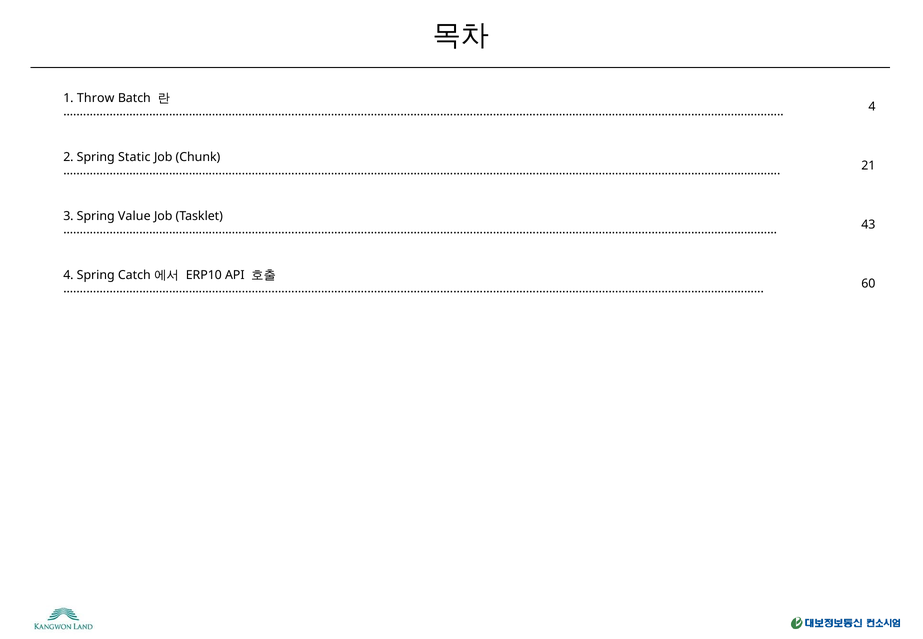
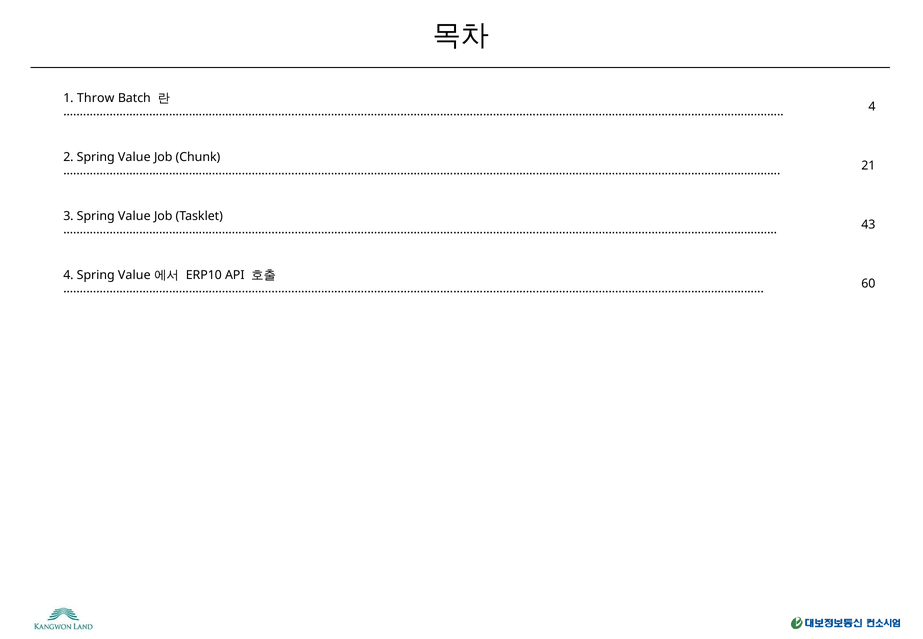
2 Spring Static: Static -> Value (134, 157)
4 Spring Catch: Catch -> Value (134, 275)
